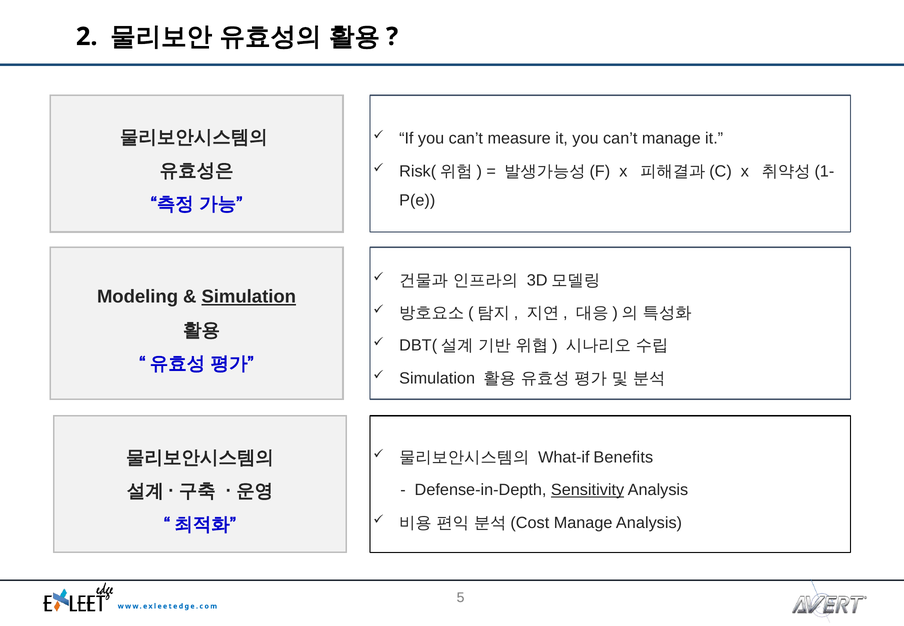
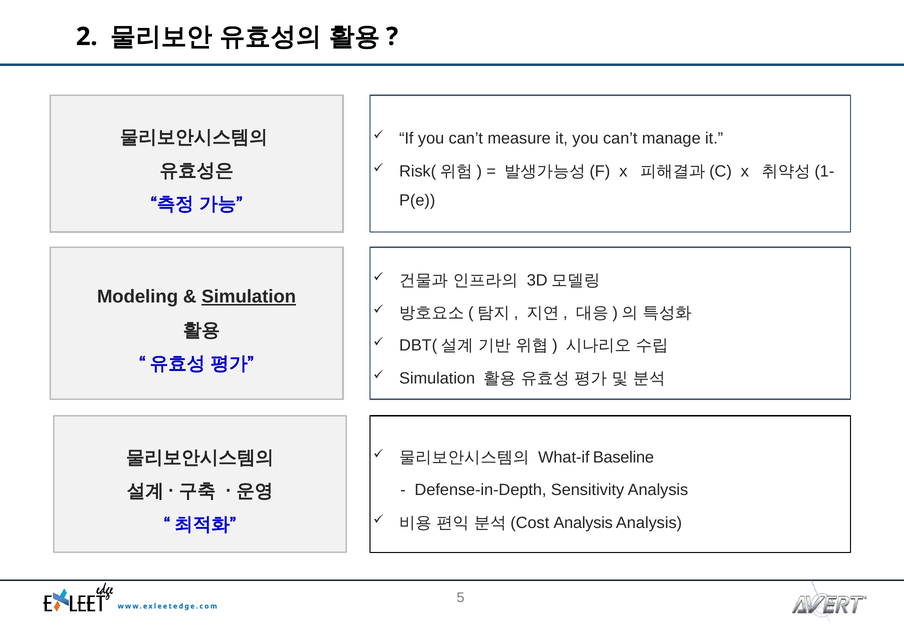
Benefits: Benefits -> Baseline (623, 457)
Sensitivity underline: present -> none (588, 490)
Manage: Manage -> Analysis (583, 523)
